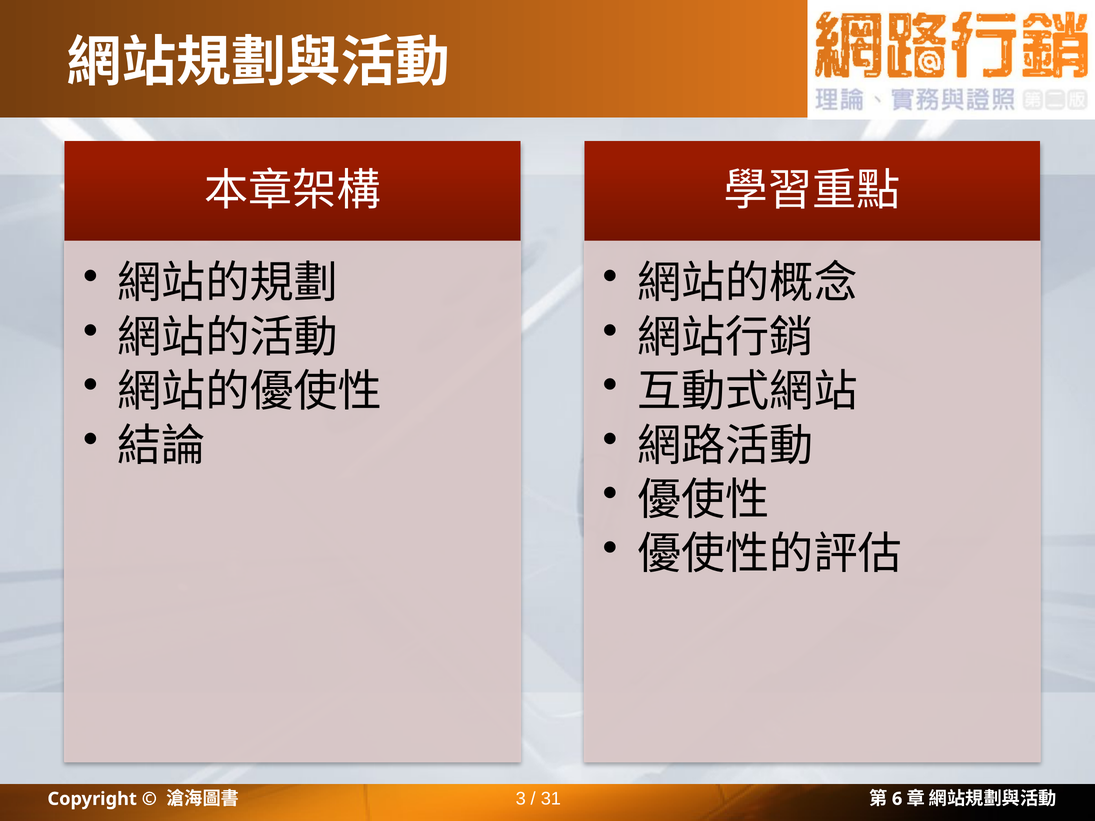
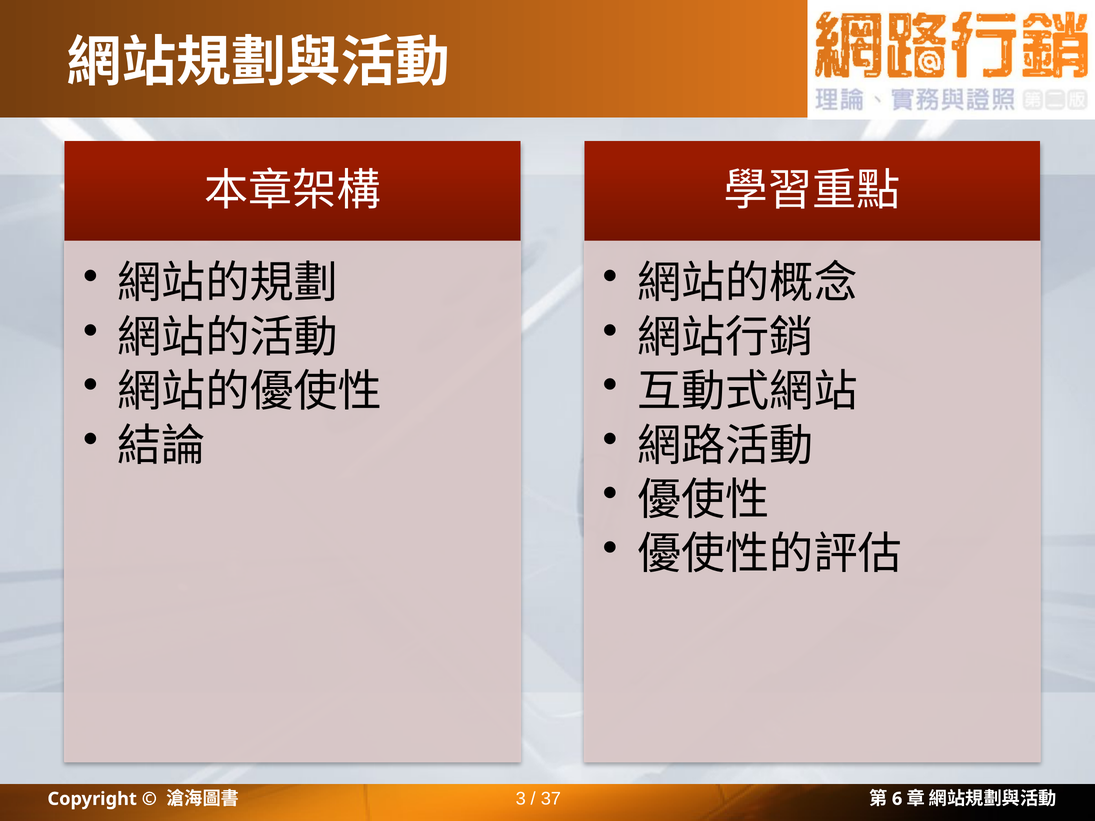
31: 31 -> 37 (551, 799)
